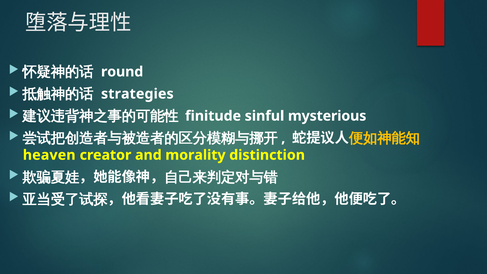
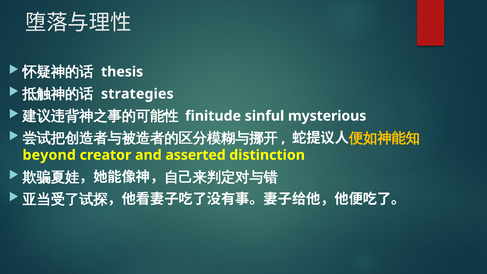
round: round -> thesis (122, 72)
heaven: heaven -> beyond (49, 155)
morality: morality -> asserted (196, 155)
